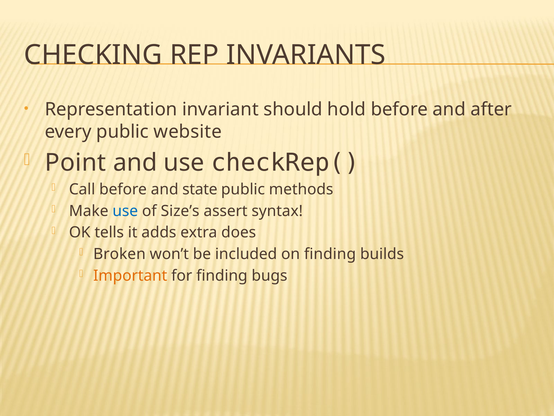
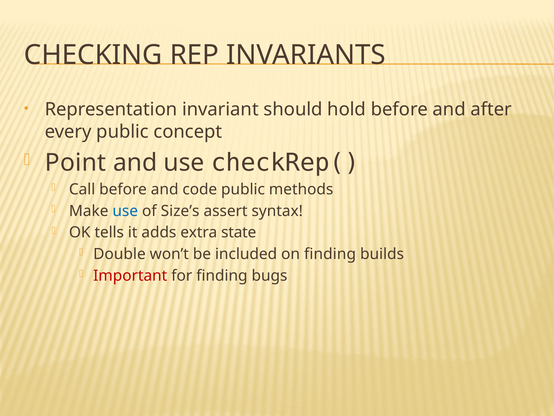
website: website -> concept (188, 131)
state: state -> code (200, 189)
does: does -> state (239, 232)
Broken: Broken -> Double (119, 254)
Important colour: orange -> red (130, 275)
